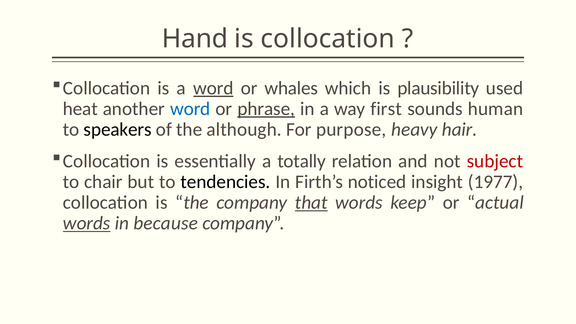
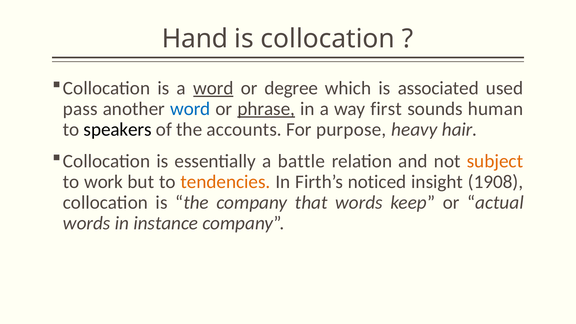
whales: whales -> degree (291, 88)
plausibility: plausibility -> associated (438, 88)
heat: heat -> pass (80, 109)
although: although -> accounts (244, 130)
totally: totally -> battle (301, 161)
subject colour: red -> orange (495, 161)
chair: chair -> work (104, 182)
tendencies colour: black -> orange (225, 182)
1977: 1977 -> 1908 (496, 182)
that underline: present -> none (311, 203)
words underline: present -> none (87, 223)
because: because -> instance (166, 223)
